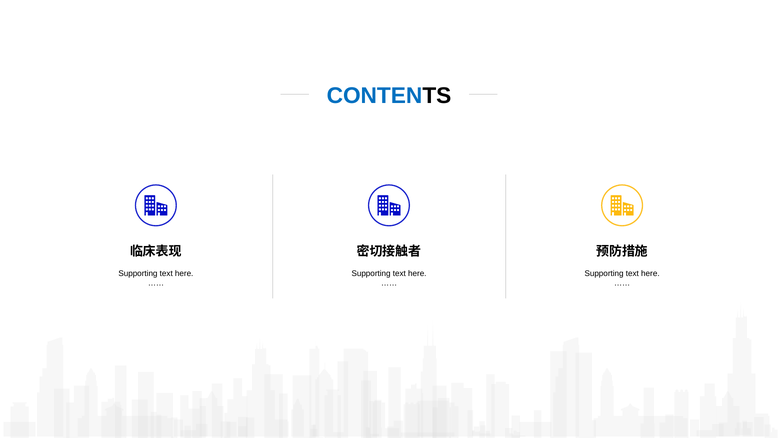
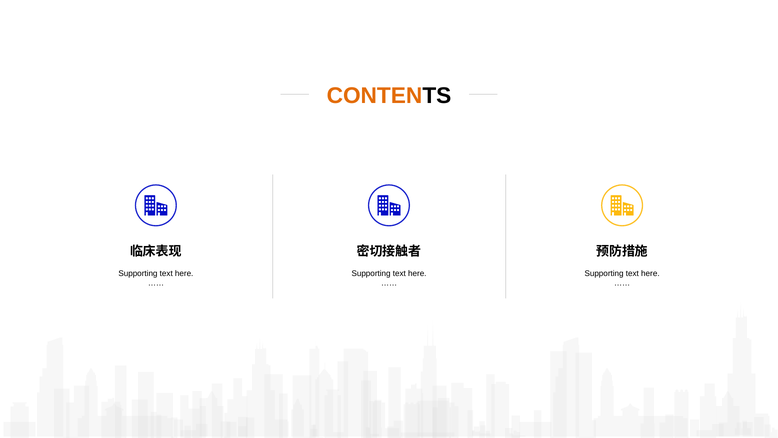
CONTEN colour: blue -> orange (374, 95)
